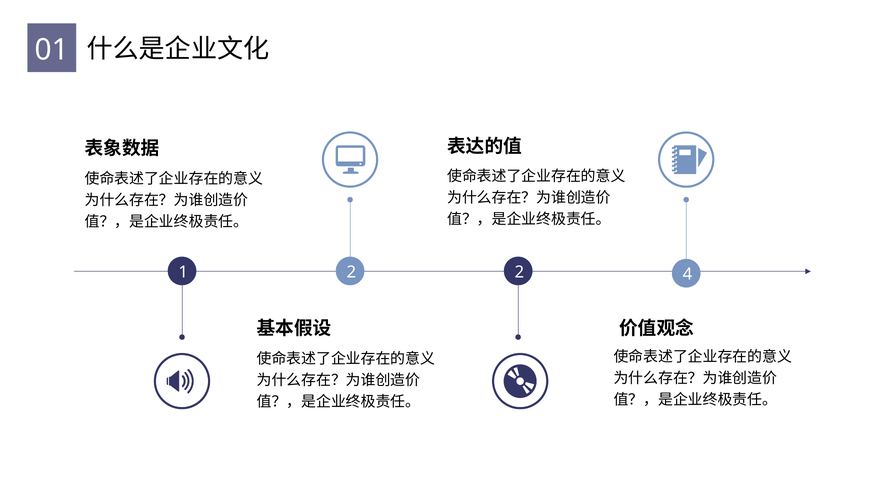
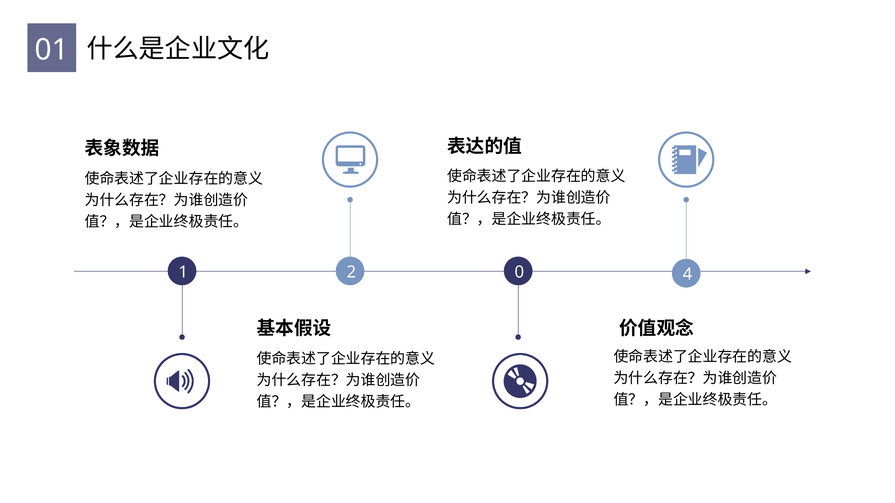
2 2: 2 -> 0 (519, 272)
